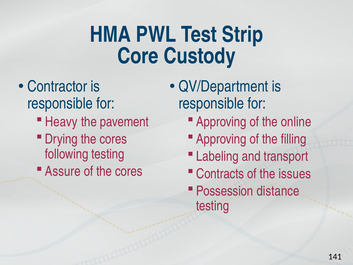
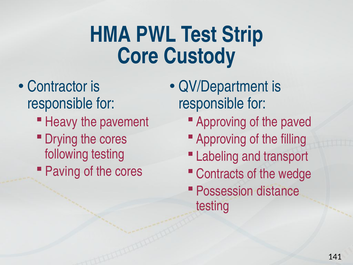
online: online -> paved (296, 122)
Assure: Assure -> Paving (63, 171)
issues: issues -> wedge (295, 174)
